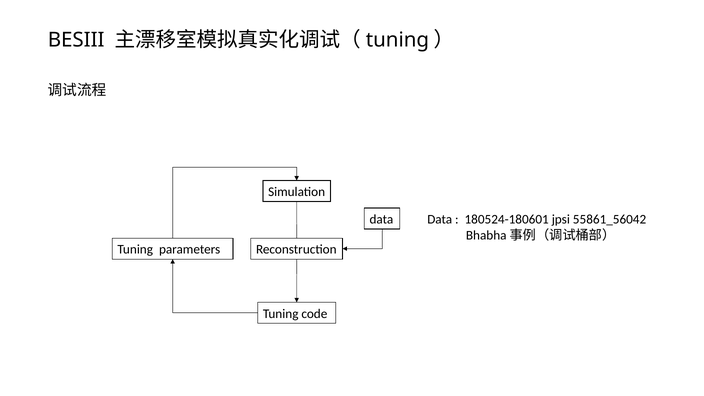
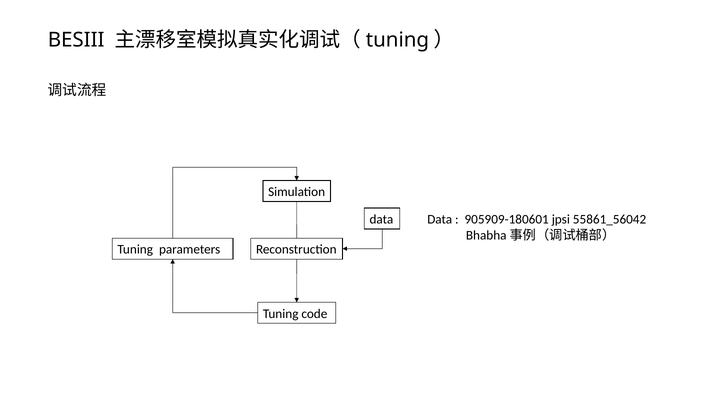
180524-180601: 180524-180601 -> 905909-180601 (507, 219)
